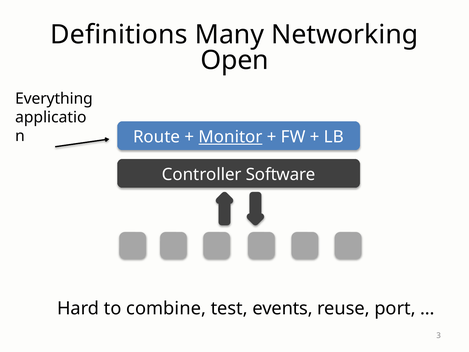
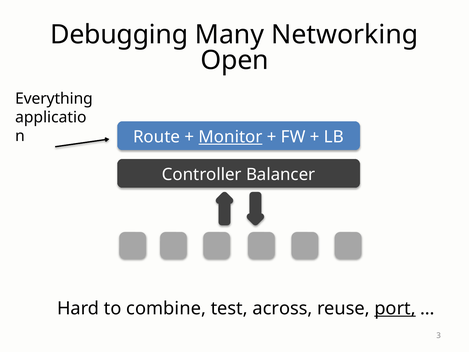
Definitions: Definitions -> Debugging (119, 35)
Software: Software -> Balancer (281, 174)
events: events -> across (282, 308)
port underline: none -> present (395, 308)
